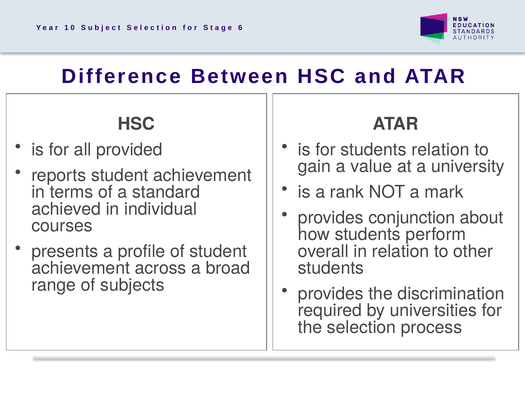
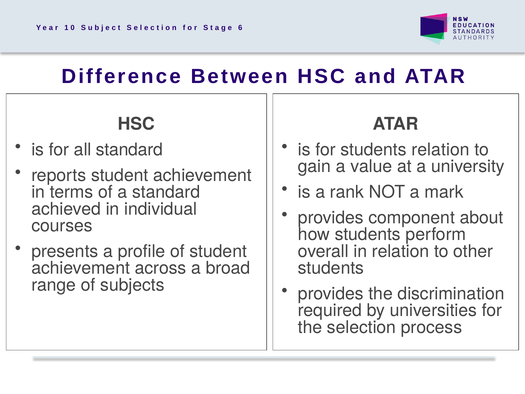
all provided: provided -> standard (129, 150)
conjunction: conjunction -> component (412, 218)
